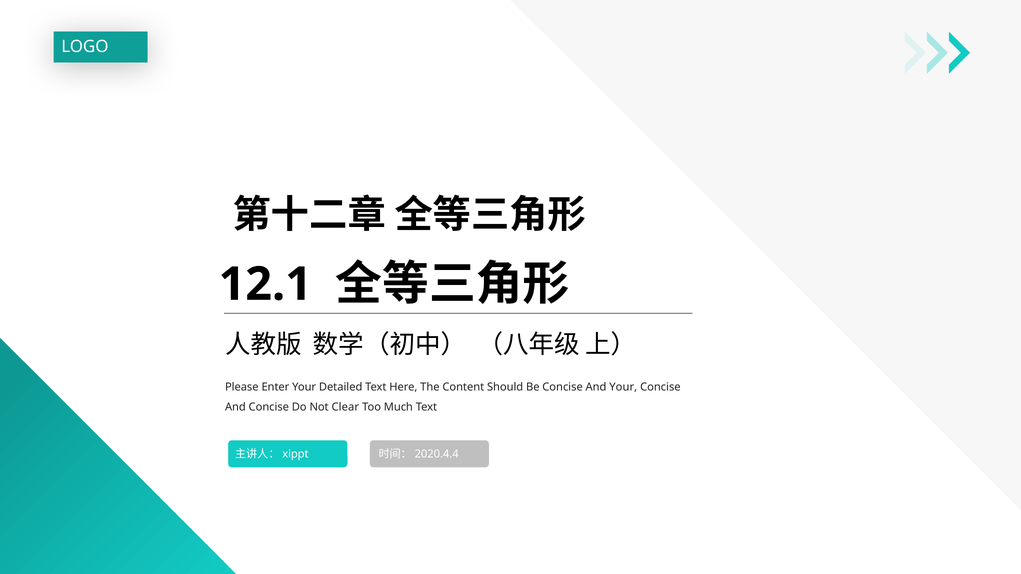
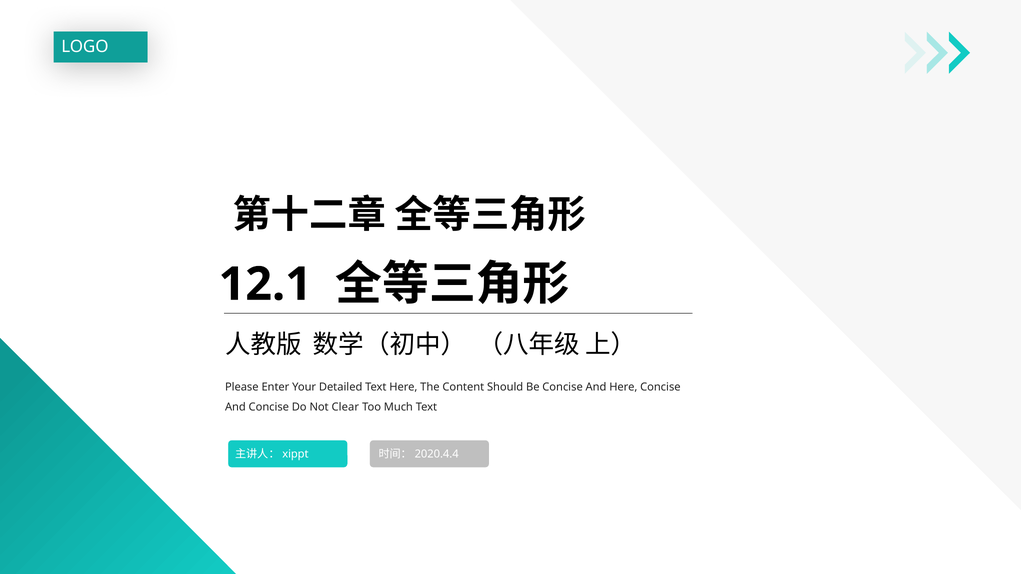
And Your: Your -> Here (623, 387)
